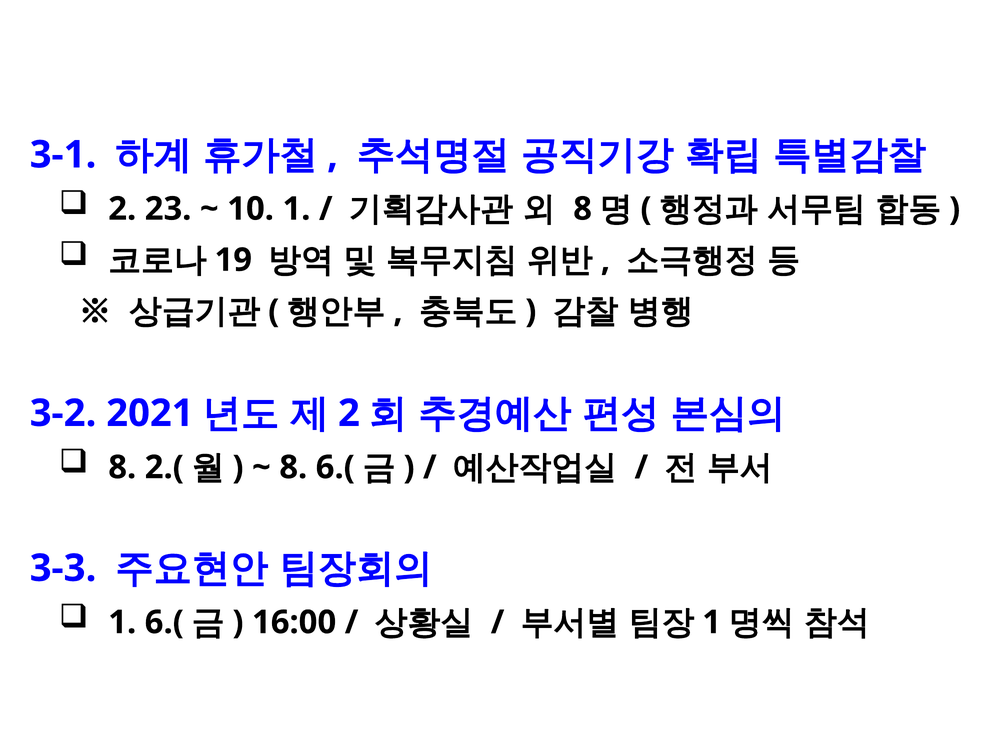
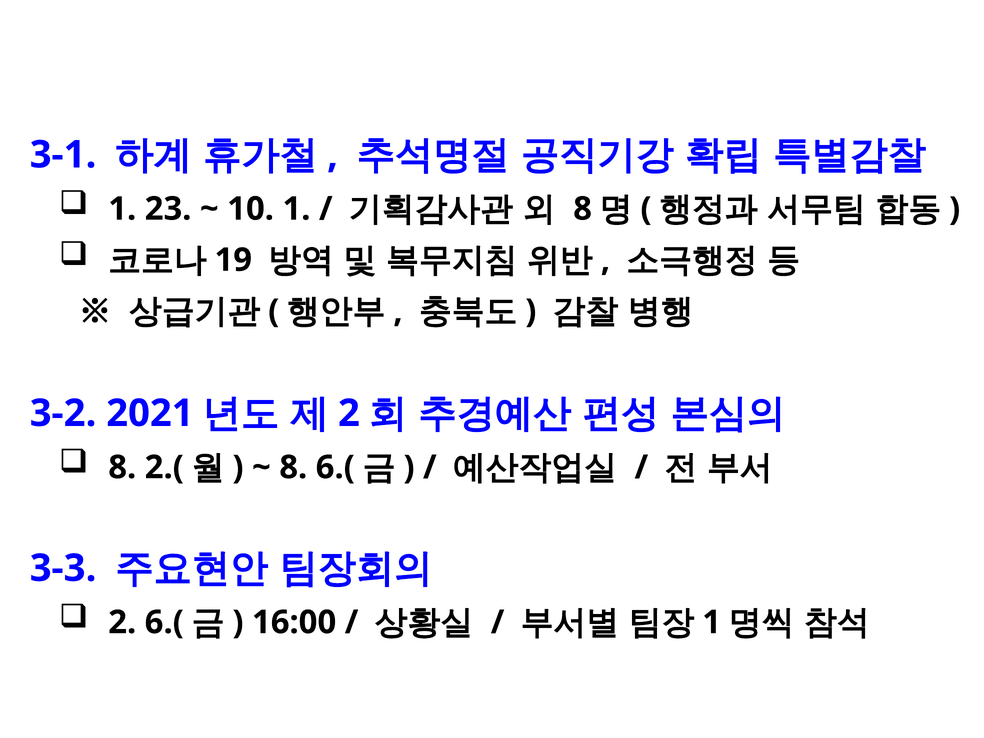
2: 2 -> 1 (122, 209)
1: 1 -> 2 (122, 622)
